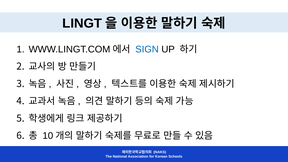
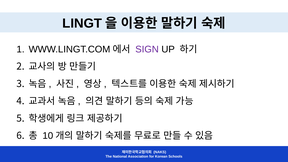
SIGN colour: blue -> purple (147, 49)
